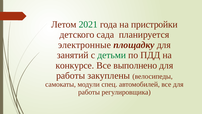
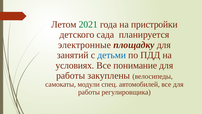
детьми colour: green -> blue (112, 55)
конкурсе: конкурсе -> условиях (75, 65)
выполнено: выполнено -> понимание (135, 65)
